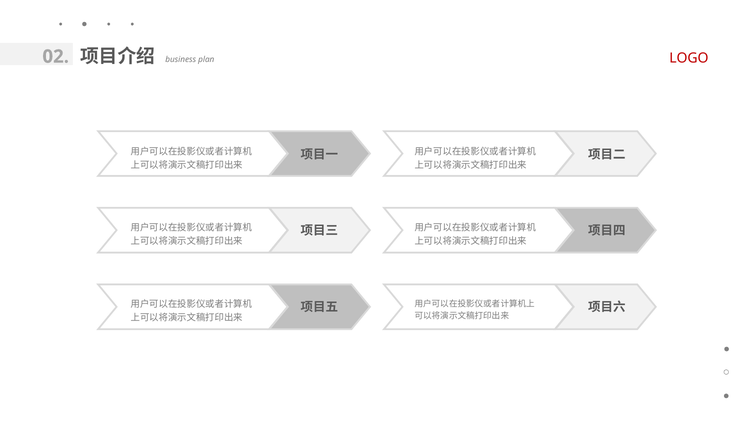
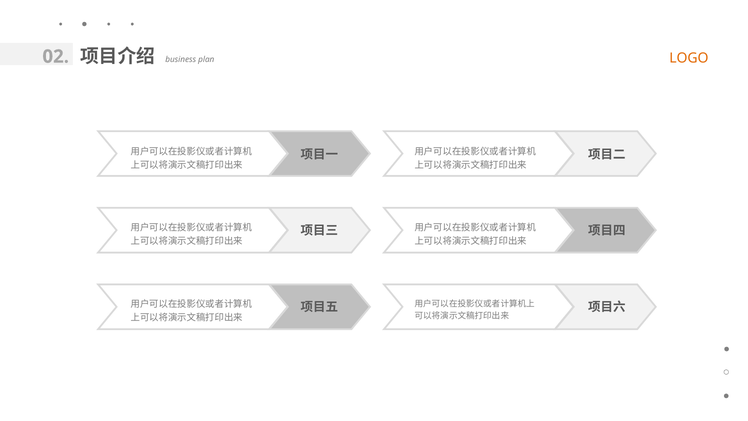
LOGO colour: red -> orange (689, 58)
